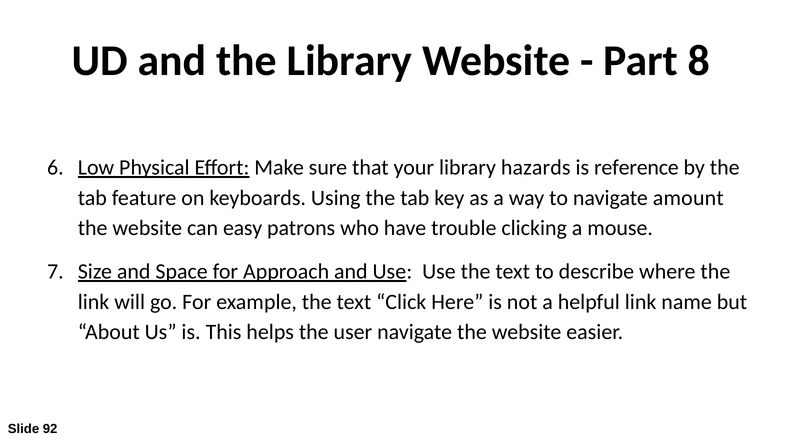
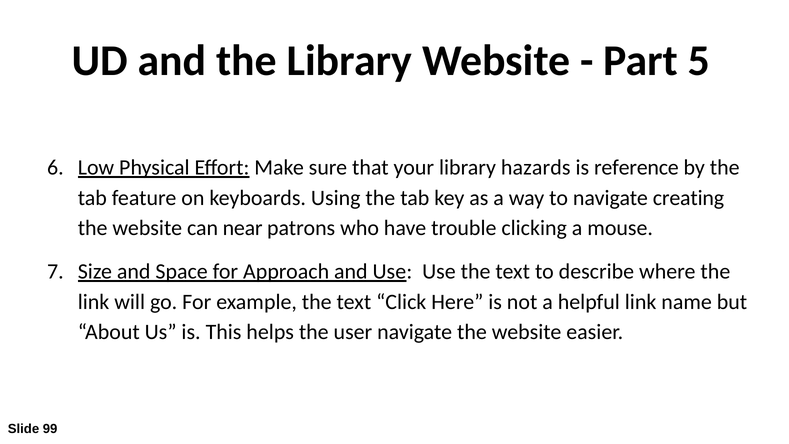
8: 8 -> 5 (699, 61)
amount: amount -> creating (688, 198)
easy: easy -> near (243, 228)
92: 92 -> 99 (50, 429)
